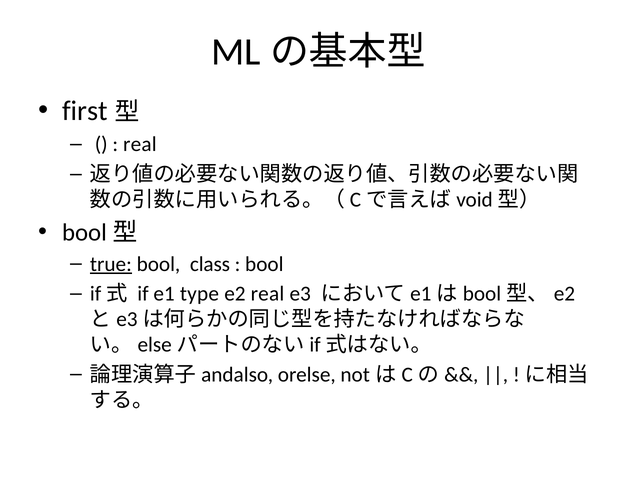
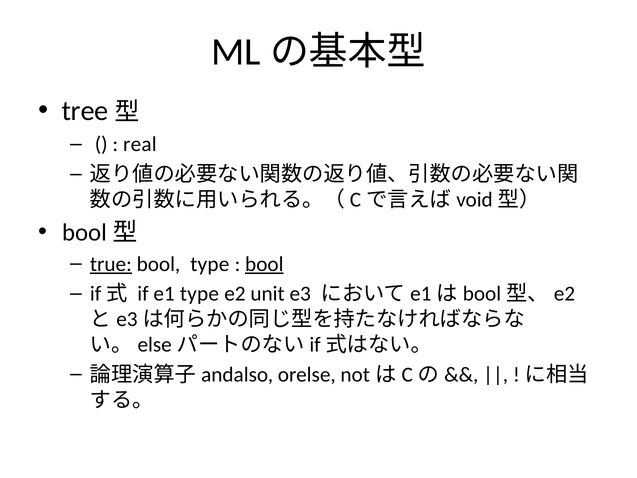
first: first -> tree (85, 111)
bool class: class -> type (210, 264)
bool underline: none -> present (264, 264)
e2 real: real -> unit (268, 294)
